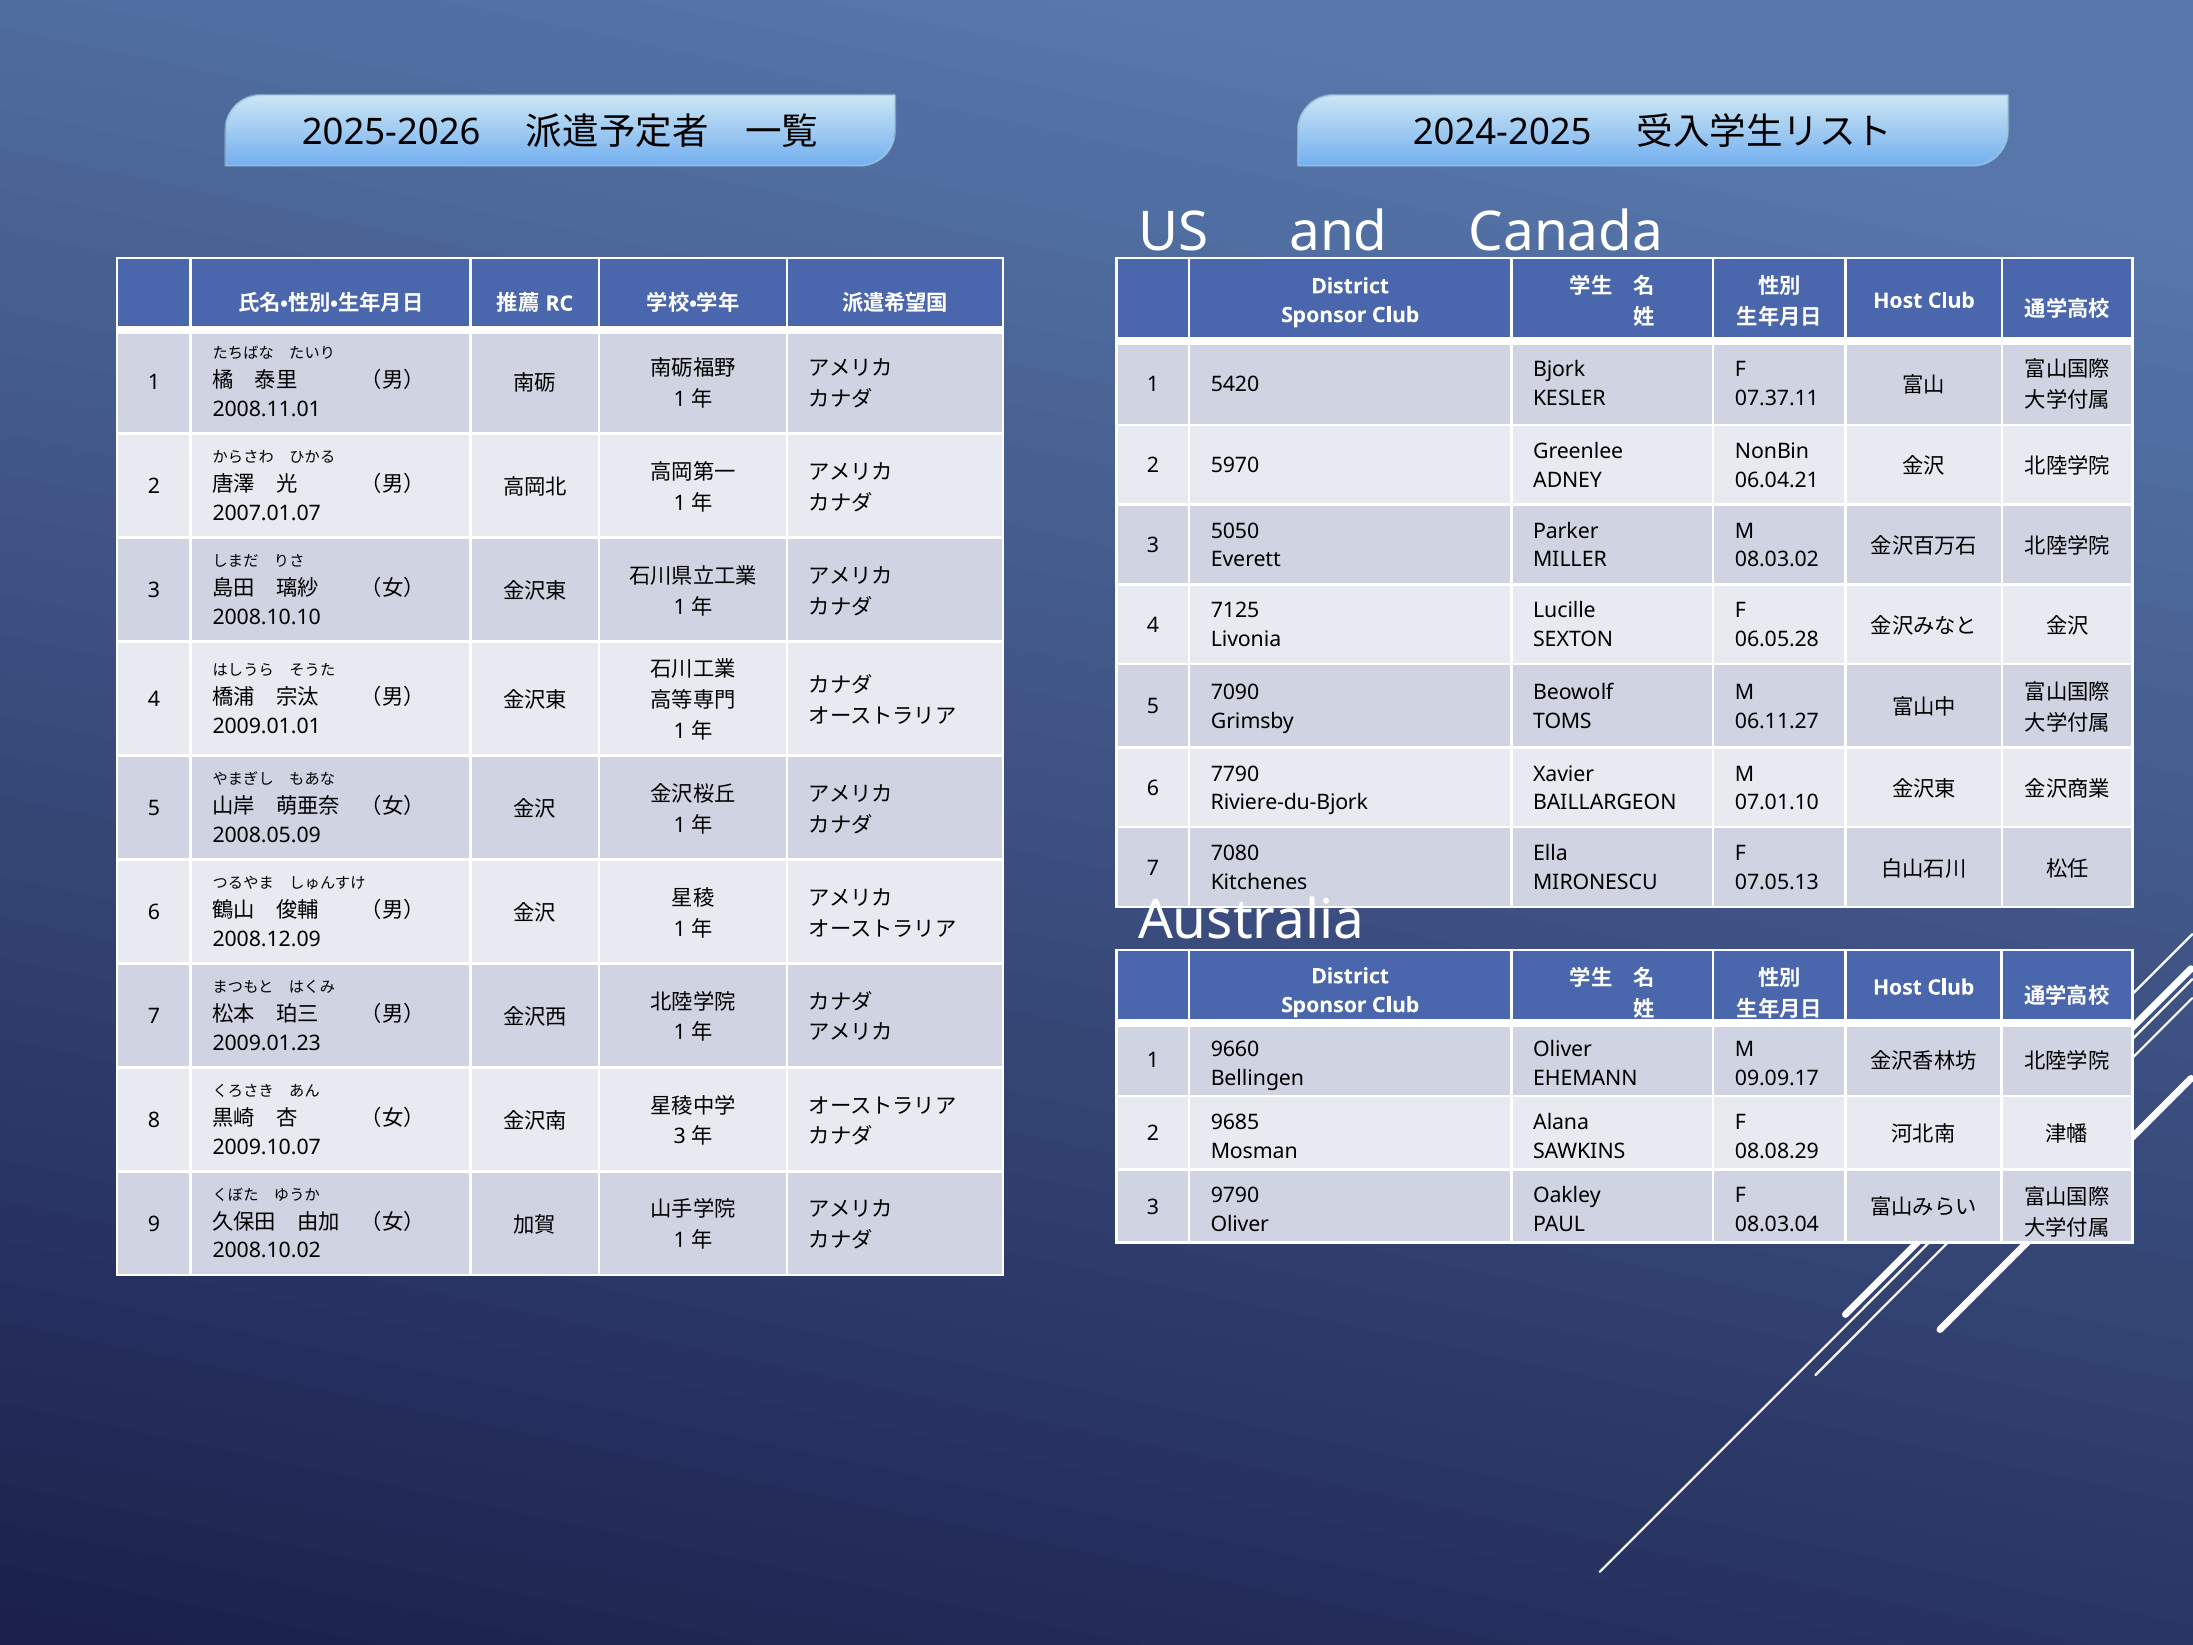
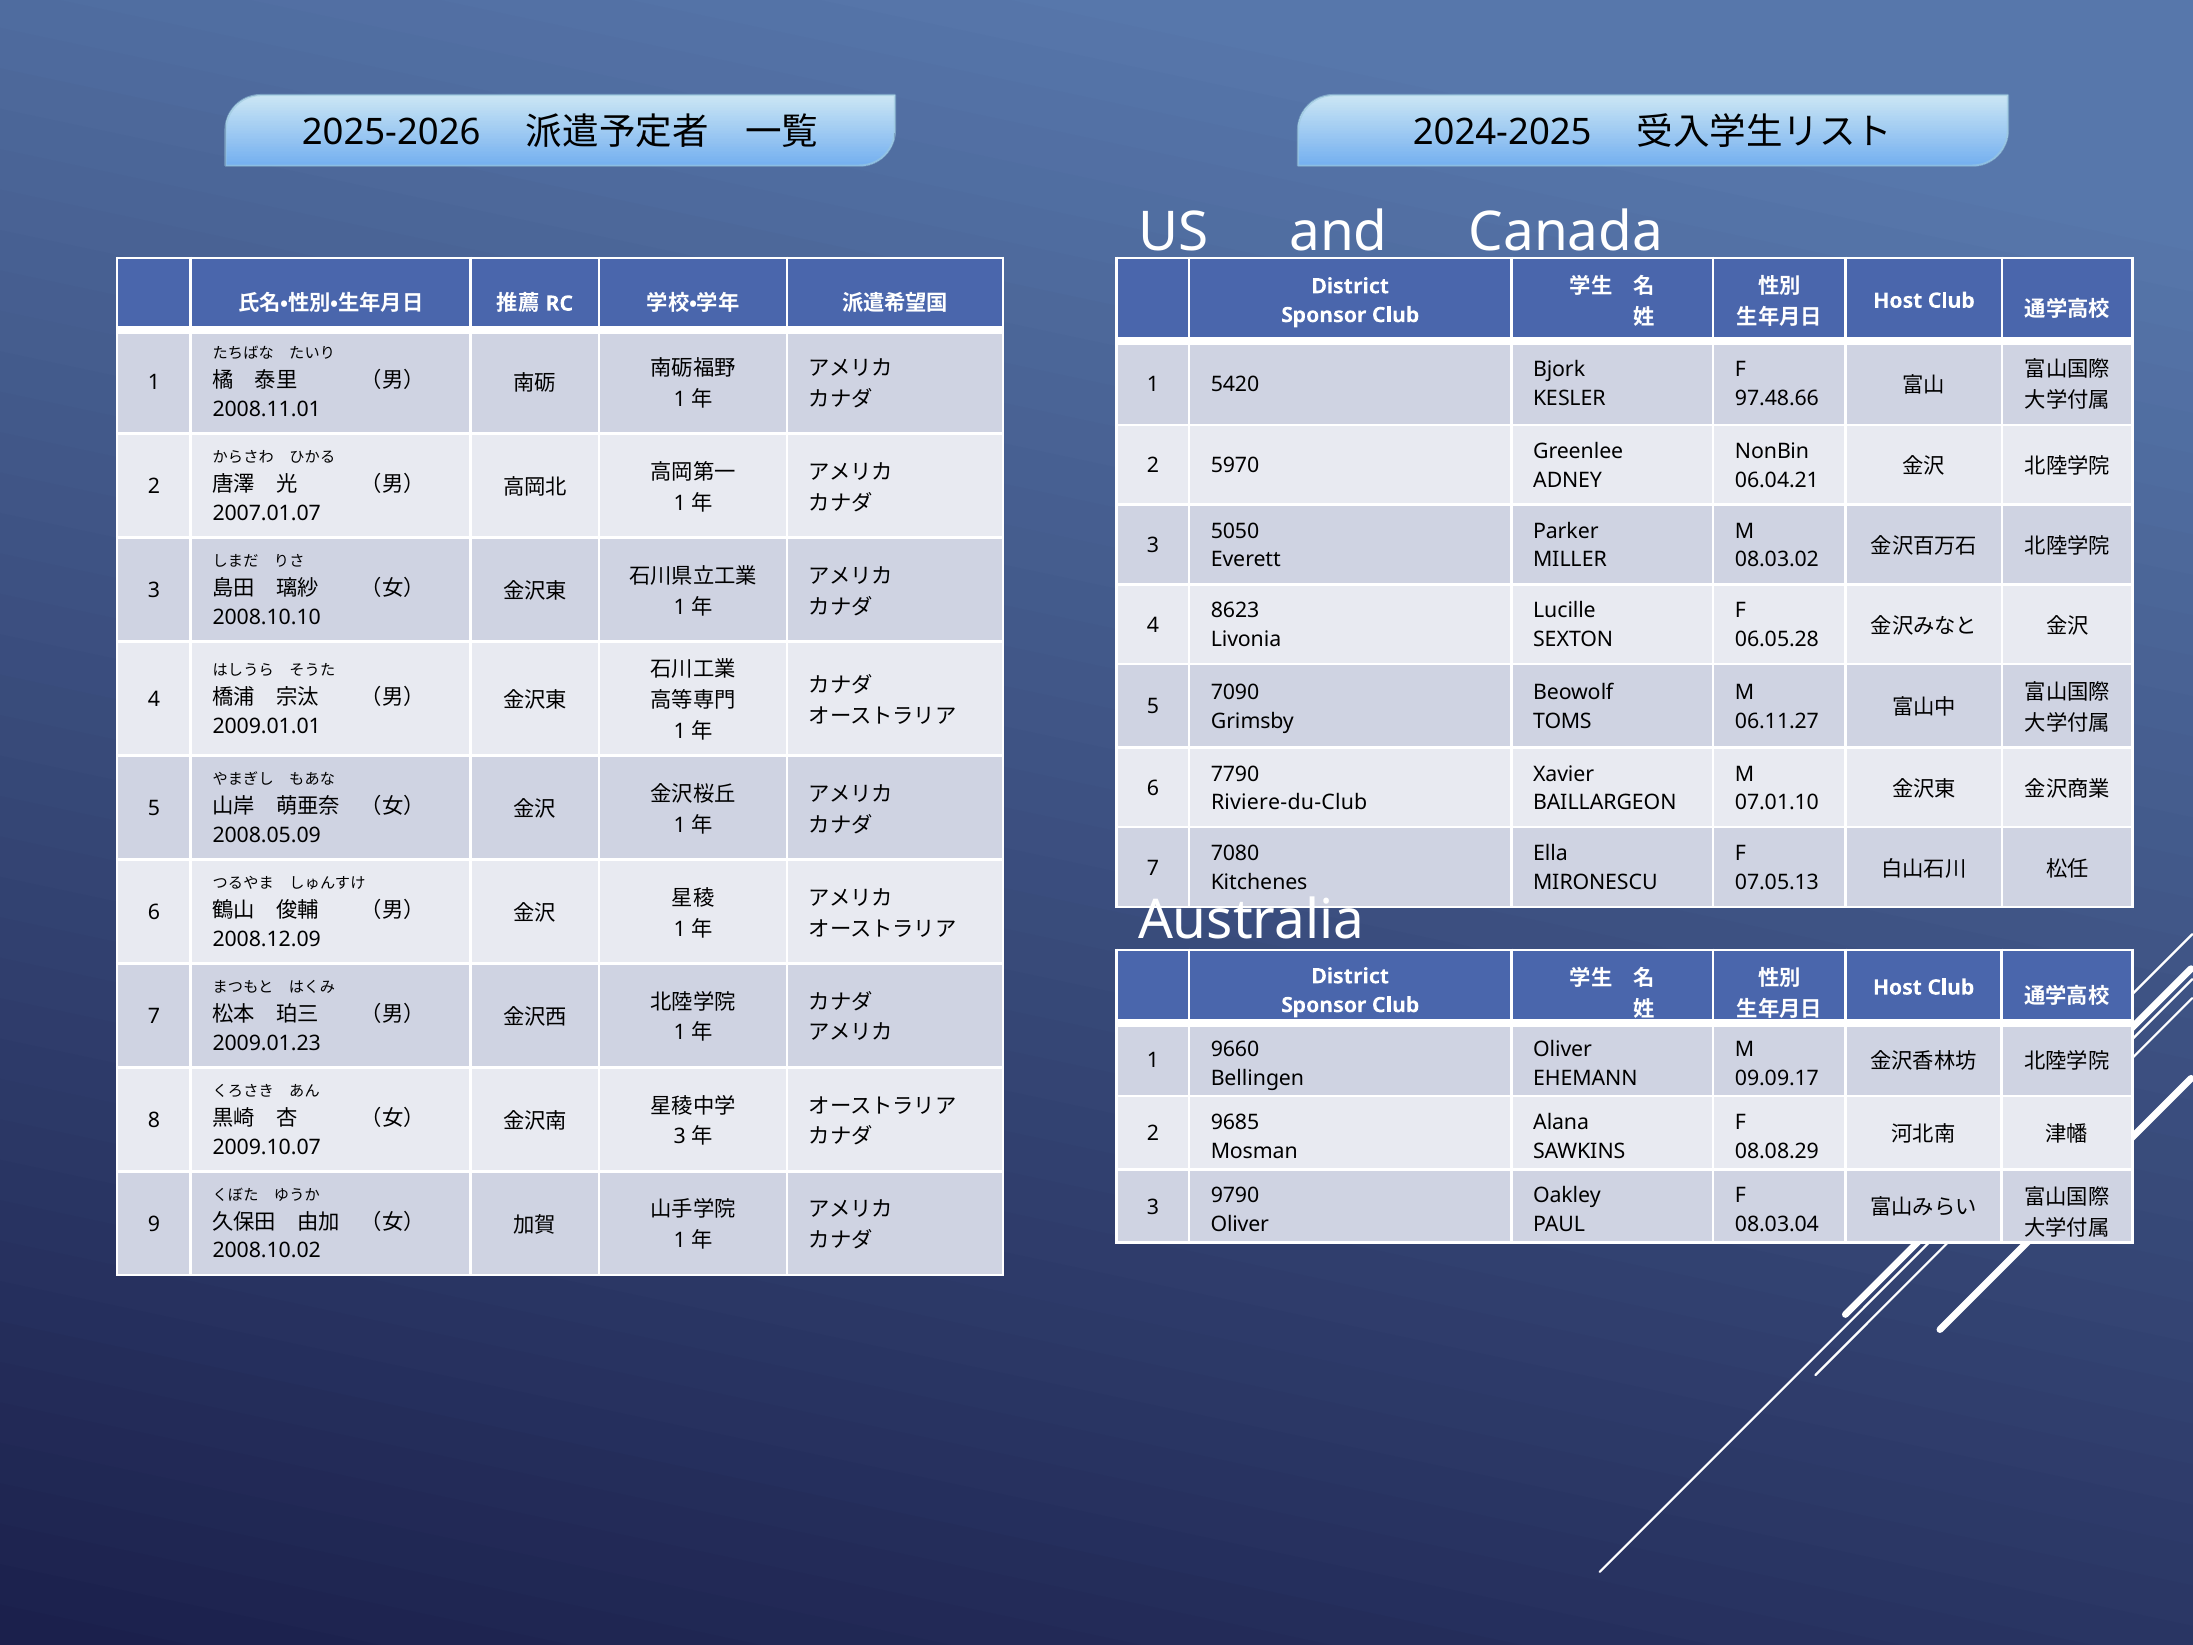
07.37.11: 07.37.11 -> 97.48.66 (1777, 399)
7125: 7125 -> 8623 (1235, 611)
Riviere-du-Bjork: Riviere-du-Bjork -> Riviere-du-Club (1289, 803)
